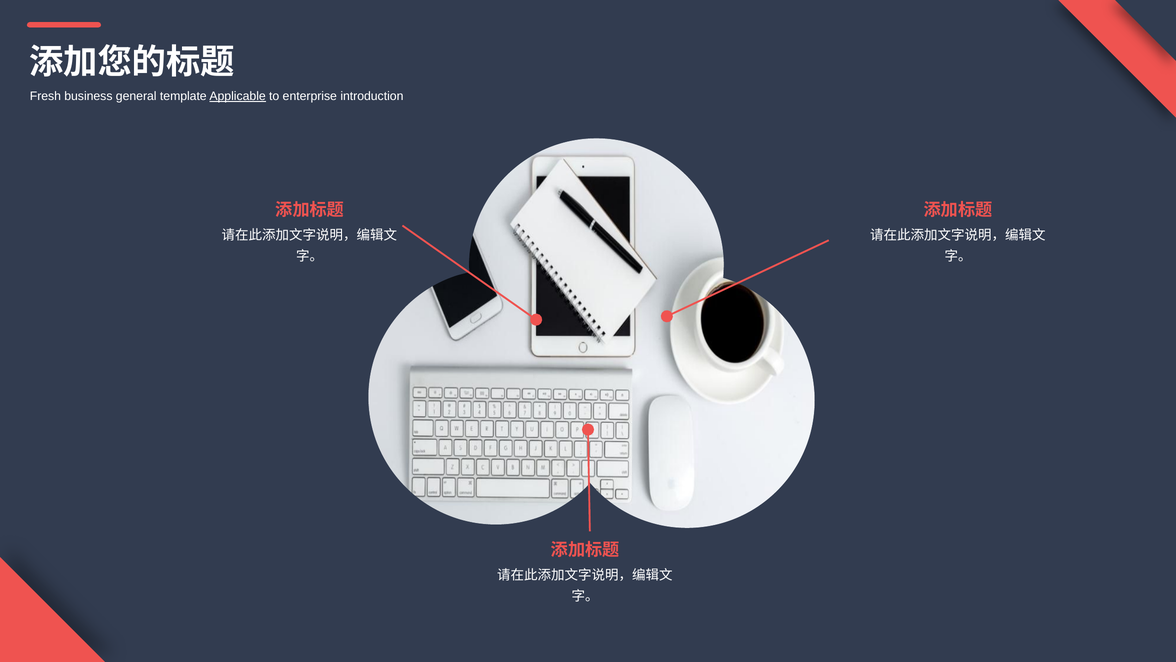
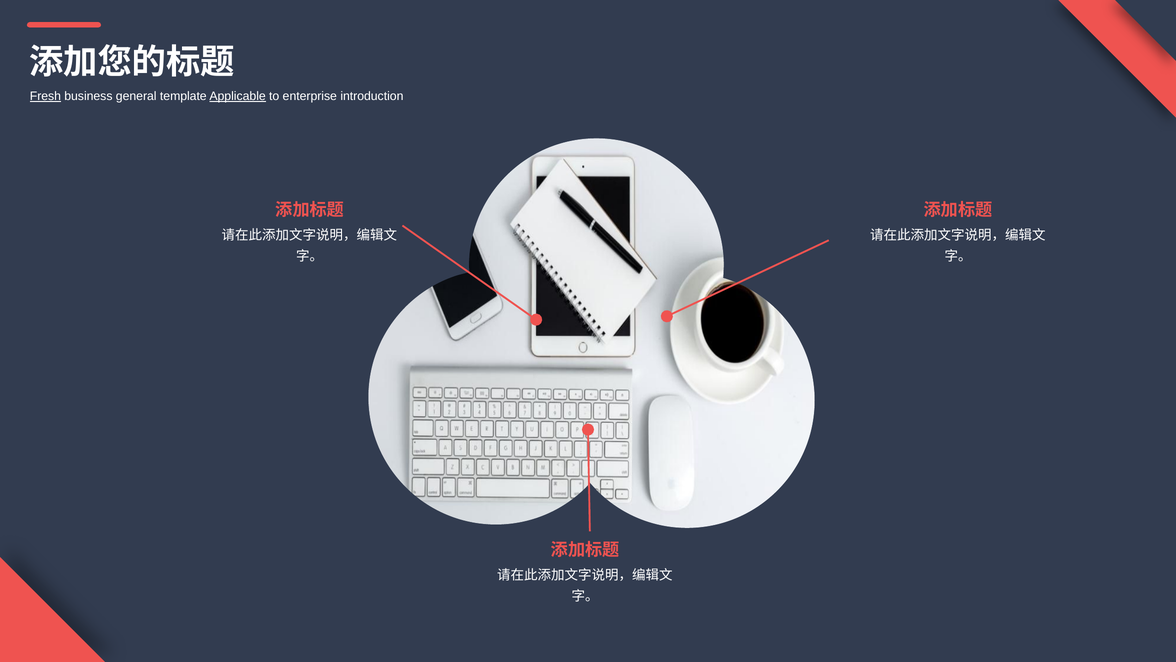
Fresh underline: none -> present (45, 96)
